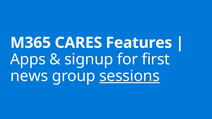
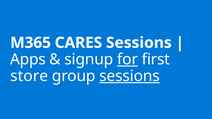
CARES Features: Features -> Sessions (139, 43)
for underline: none -> present (128, 60)
news: news -> store (29, 76)
